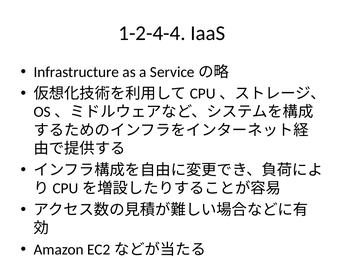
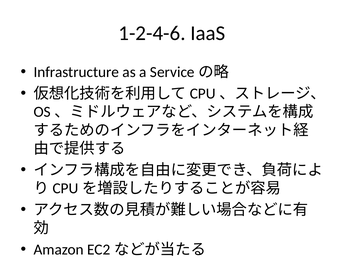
1-2-4-4: 1-2-4-4 -> 1-2-4-6 (152, 33)
